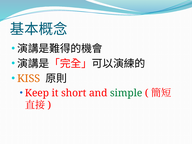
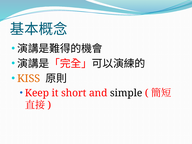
simple colour: green -> black (126, 93)
